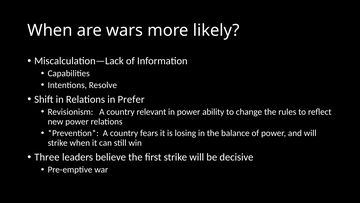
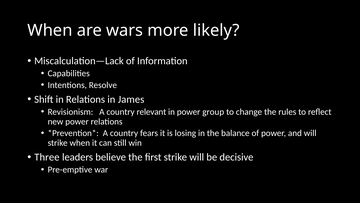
Prefer: Prefer -> James (131, 99)
ability: ability -> group (213, 112)
